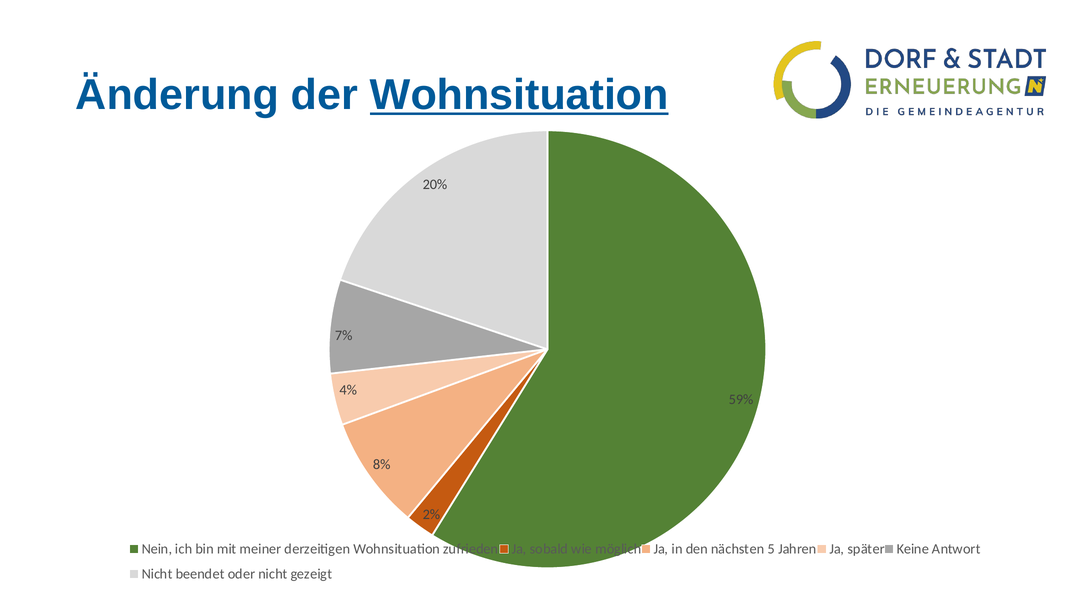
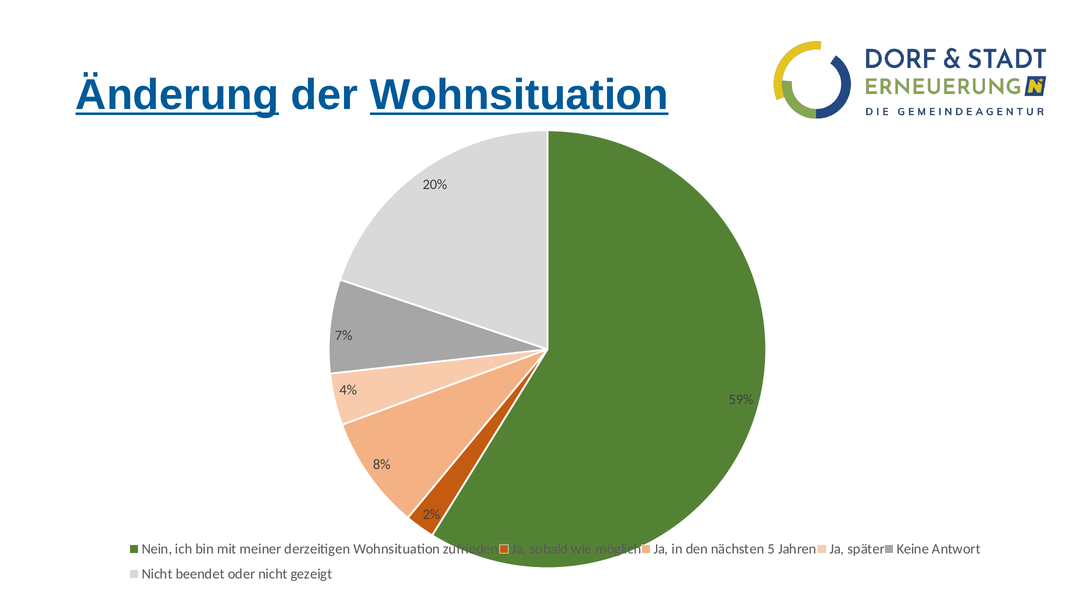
Änderung underline: none -> present (177, 95)
